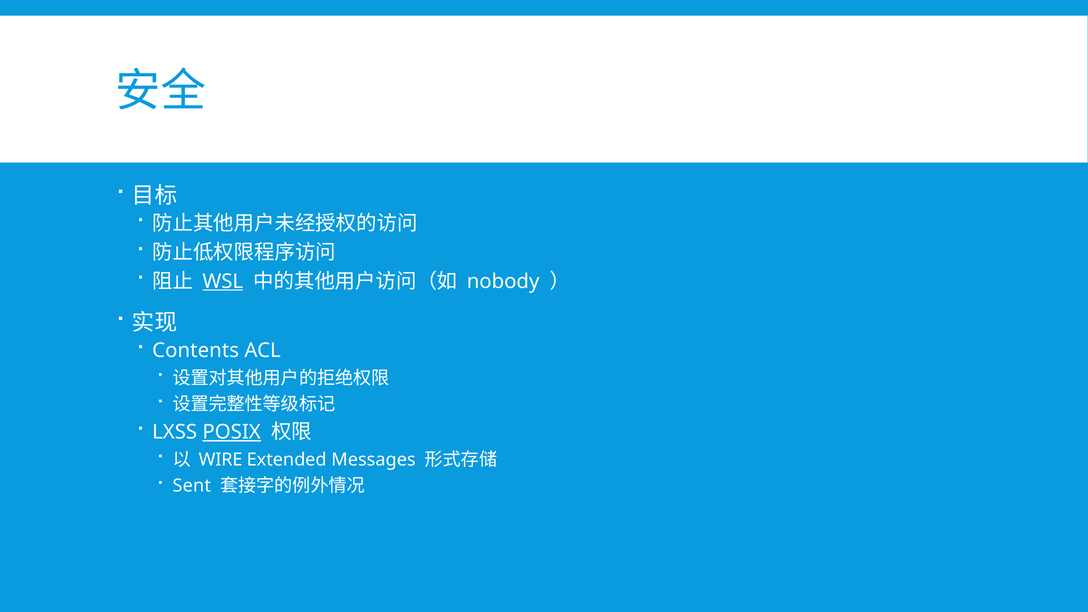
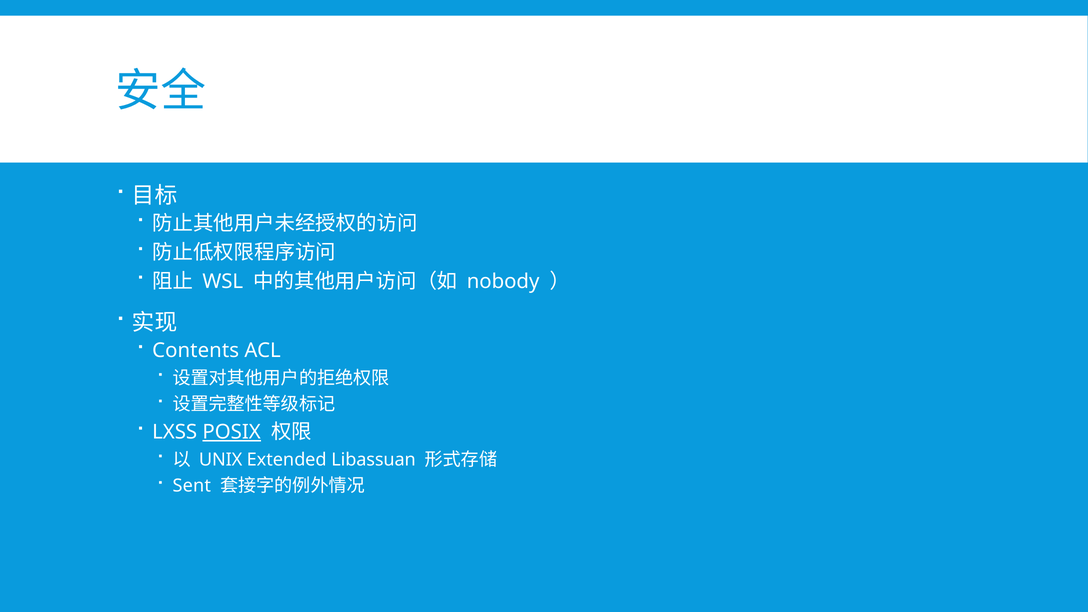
WSL underline: present -> none (223, 281)
WIRE: WIRE -> UNIX (221, 460)
Messages: Messages -> Libassuan (374, 460)
